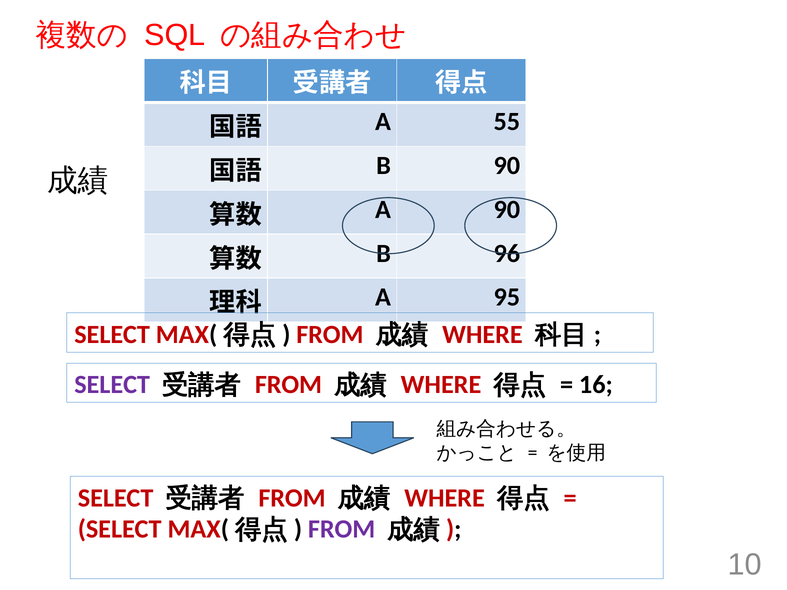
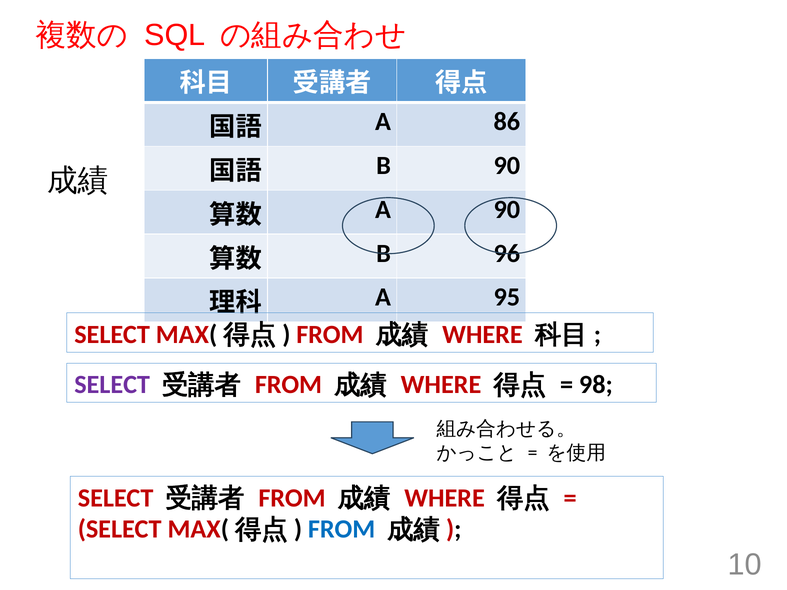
55: 55 -> 86 (507, 122)
16: 16 -> 98 (596, 385)
FROM colour: purple -> blue (342, 530)
